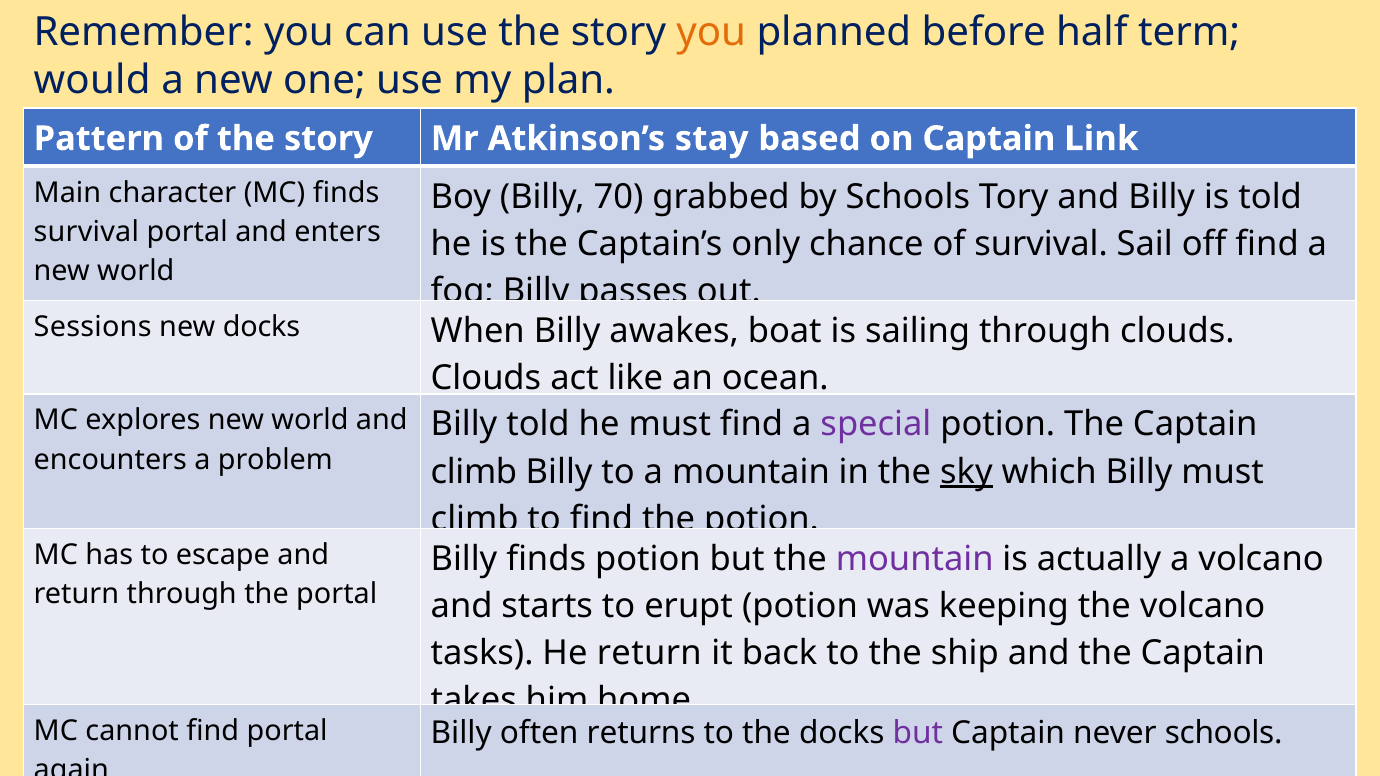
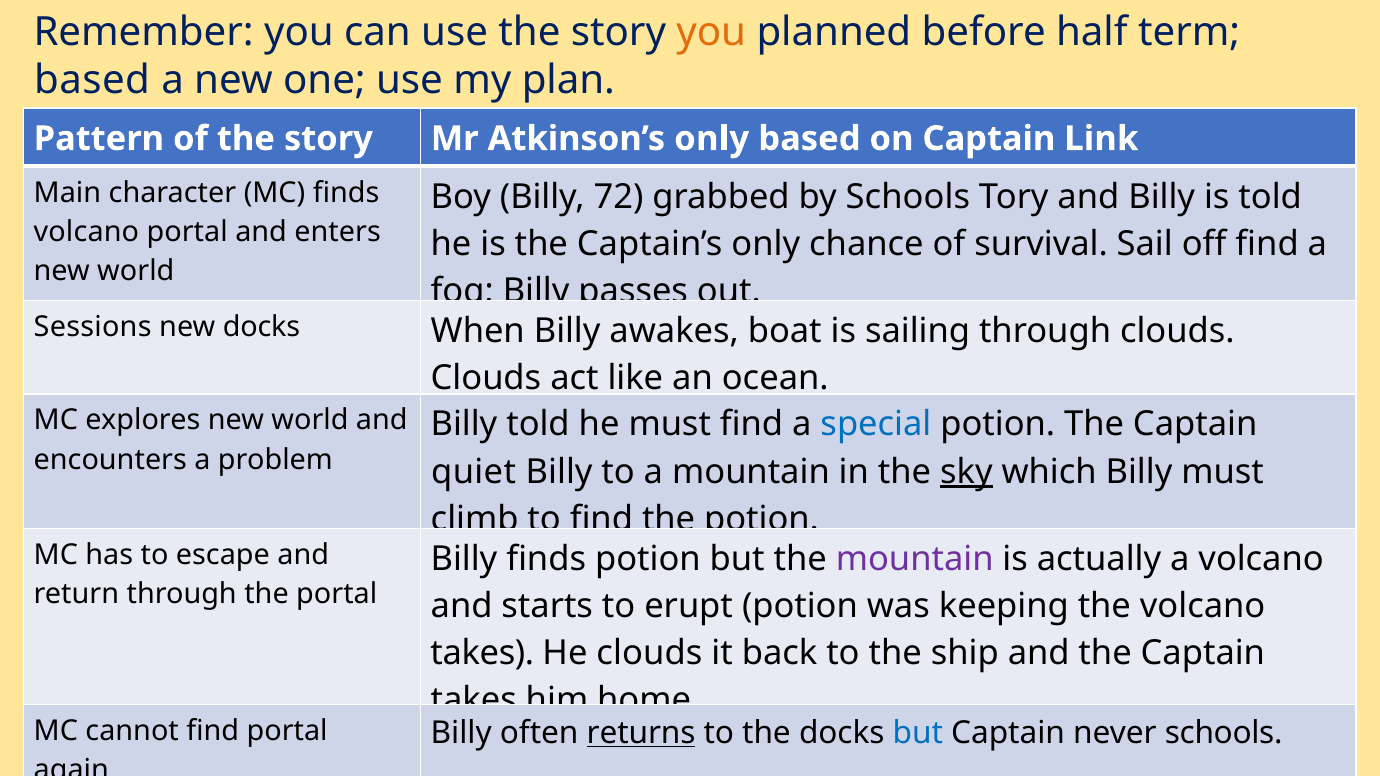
would: would -> based (92, 80)
Atkinson’s stay: stay -> only (712, 139)
70: 70 -> 72 (619, 197)
survival: survival -> volcano (86, 232)
special colour: purple -> blue (876, 425)
climb: climb -> quiet (474, 472)
tasks: tasks -> takes (482, 654)
He return: return -> clouds (649, 654)
returns underline: none -> present (641, 733)
but colour: purple -> blue (918, 733)
